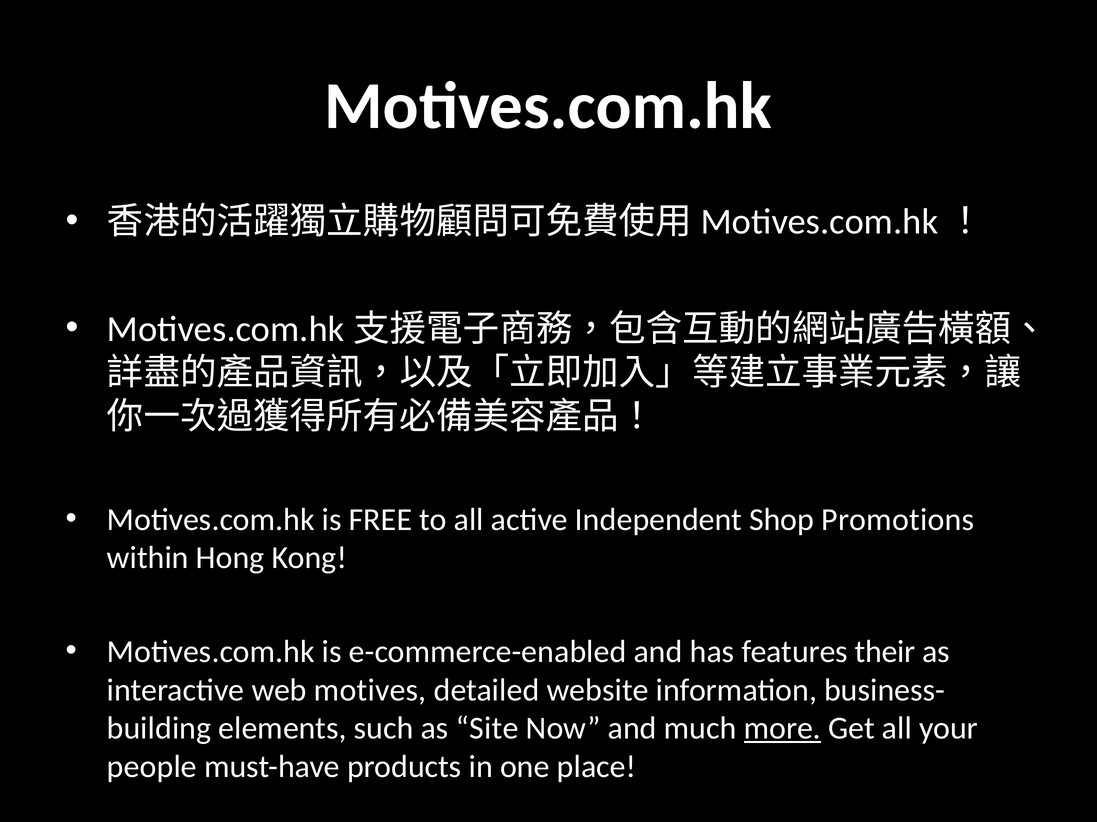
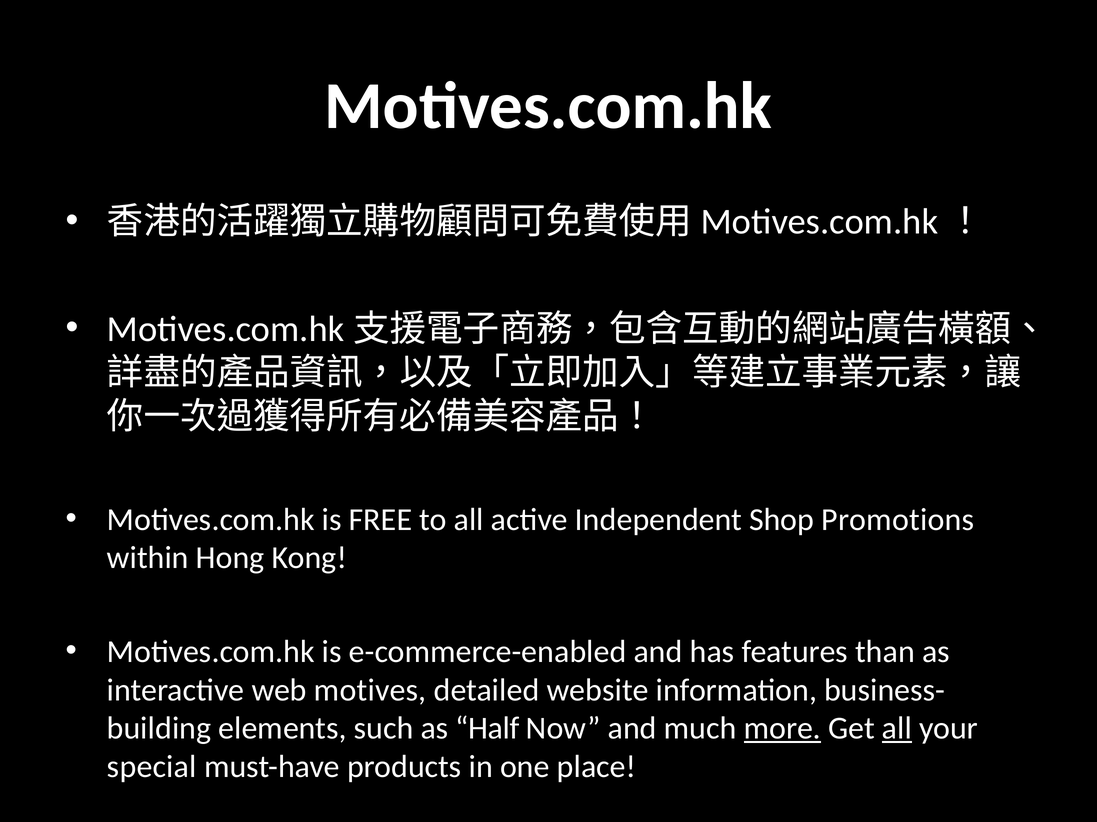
their: their -> than (885, 652)
Site: Site -> Half (487, 729)
all underline: none -> present (897, 729)
people: people -> special (152, 767)
